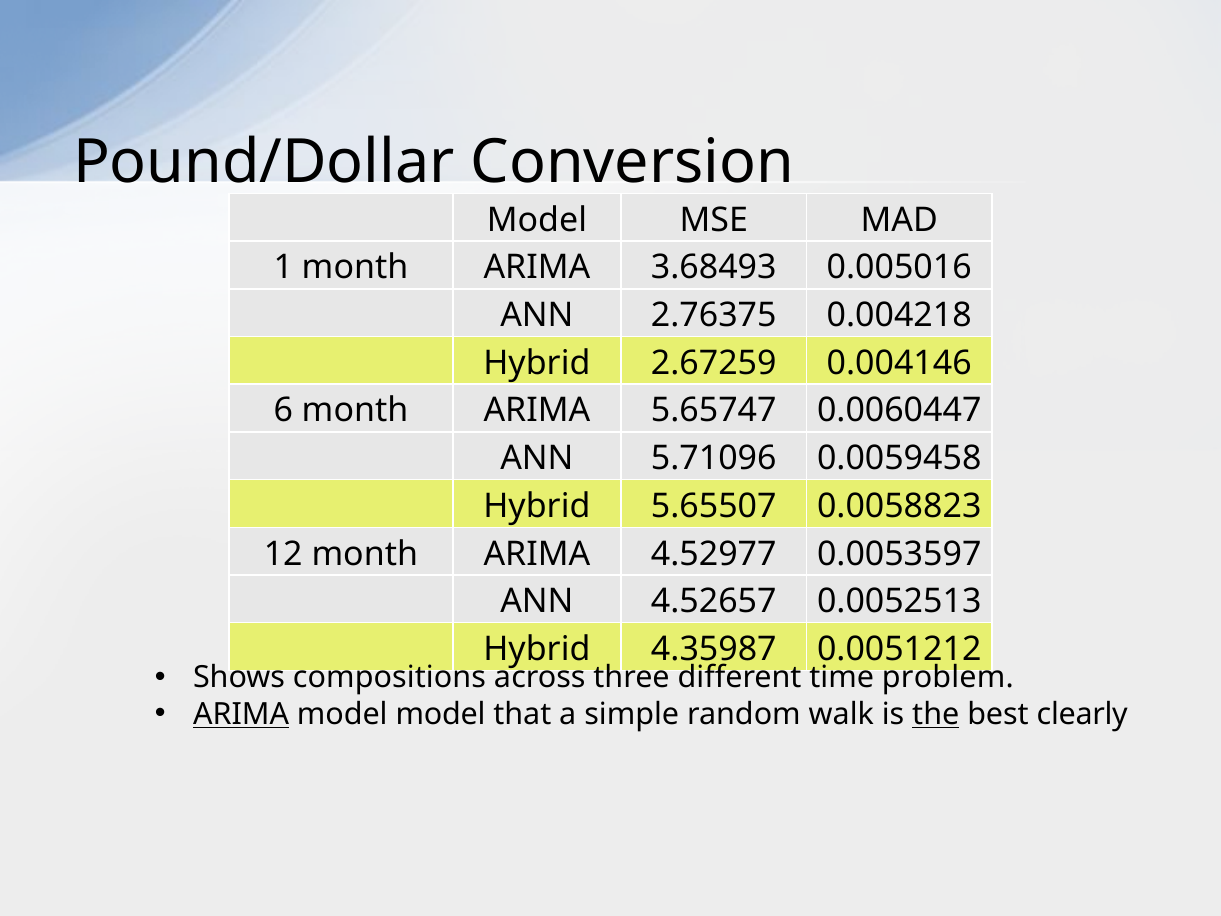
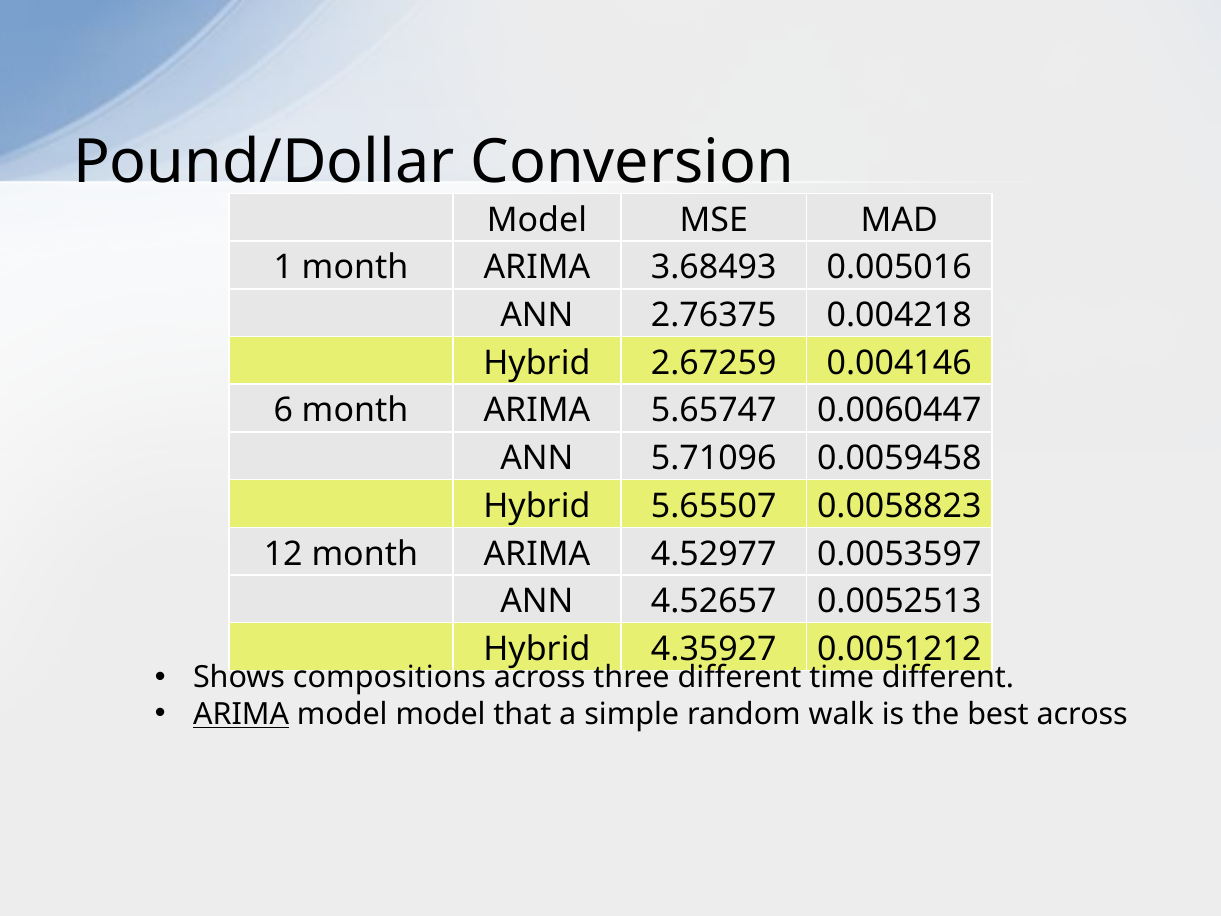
4.35987: 4.35987 -> 4.35927 (714, 649)
time problem: problem -> different (948, 678)
the underline: present -> none (936, 714)
best clearly: clearly -> across (1082, 714)
